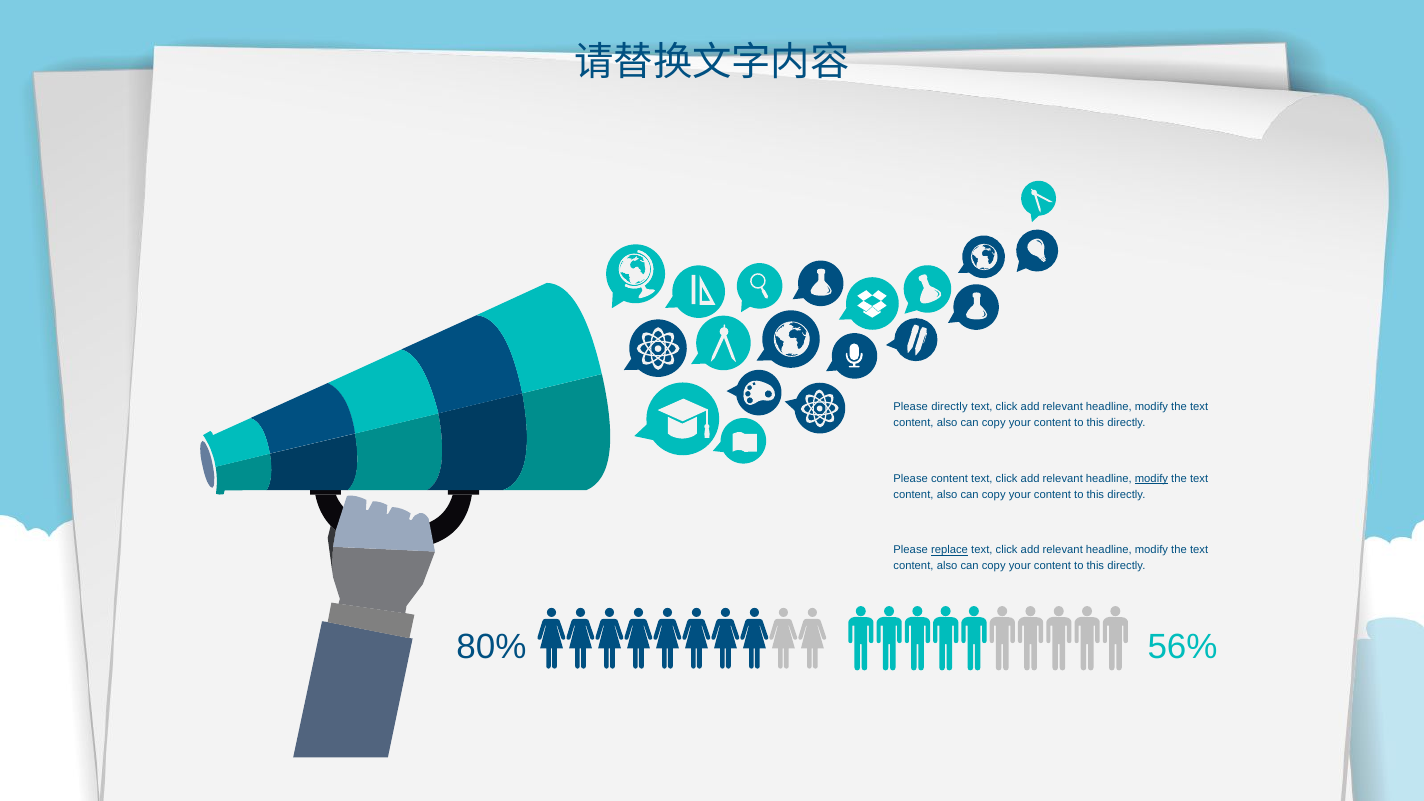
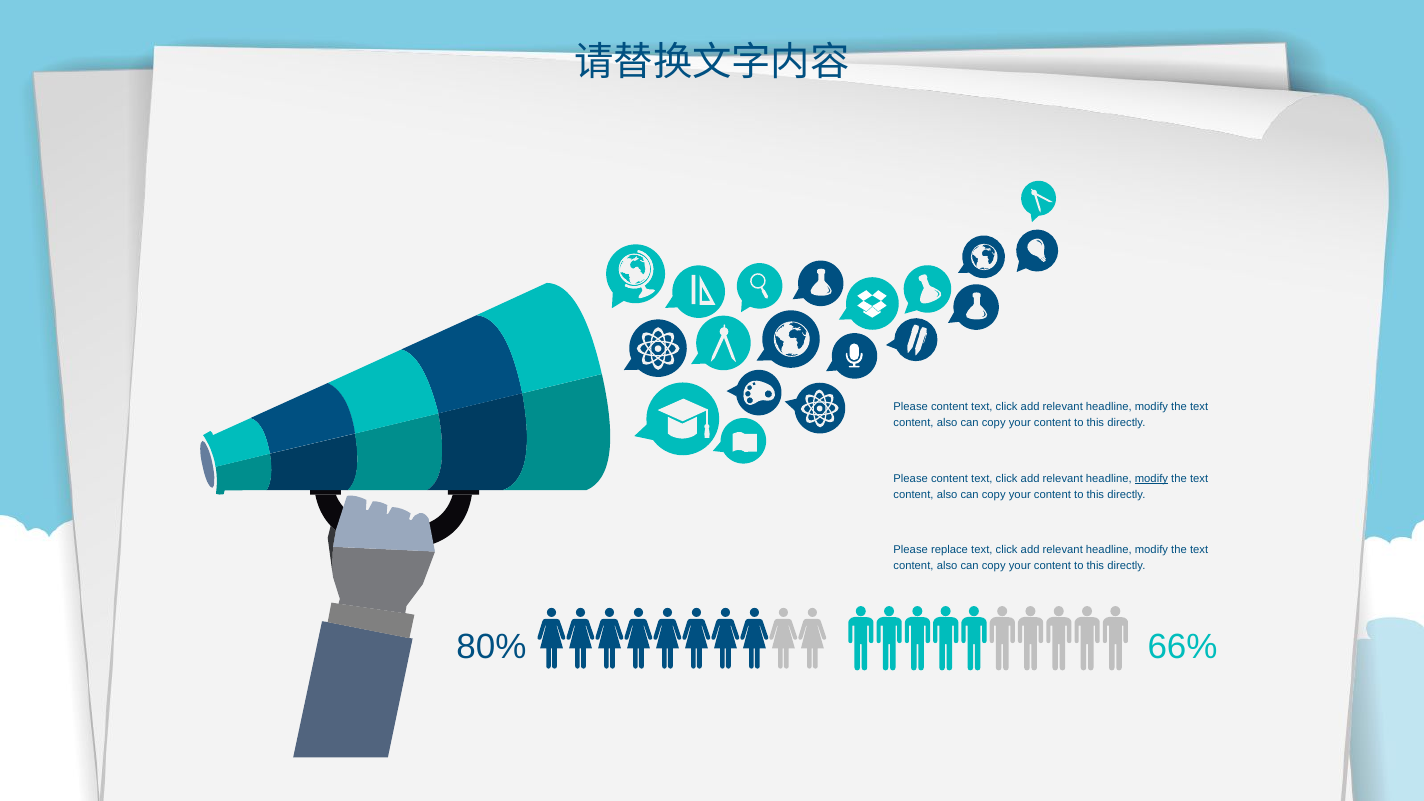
directly: directly -> content (950, 407)
replace underline: present -> none (950, 550)
56%: 56% -> 66% (1183, 647)
